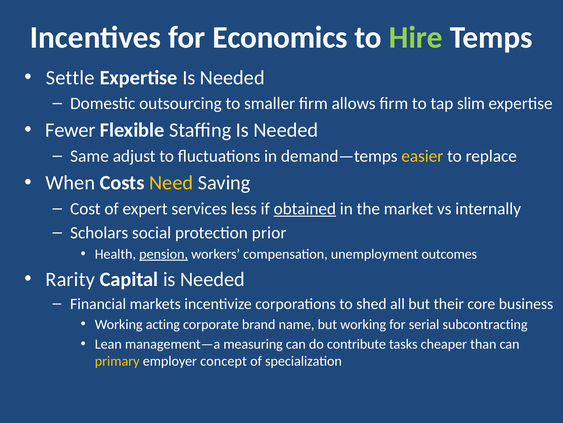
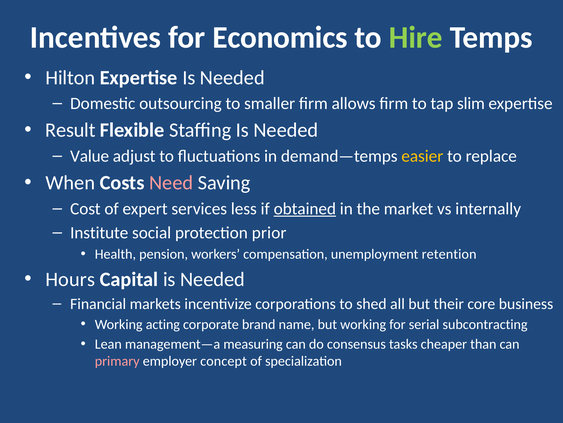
Settle: Settle -> Hilton (70, 77)
Fewer: Fewer -> Result (70, 130)
Same: Same -> Value (90, 156)
Need colour: yellow -> pink (171, 183)
Scholars: Scholars -> Institute (99, 232)
pension underline: present -> none (164, 254)
outcomes: outcomes -> retention (449, 254)
Rarity: Rarity -> Hours (70, 279)
contribute: contribute -> consensus (356, 344)
primary colour: yellow -> pink (117, 360)
